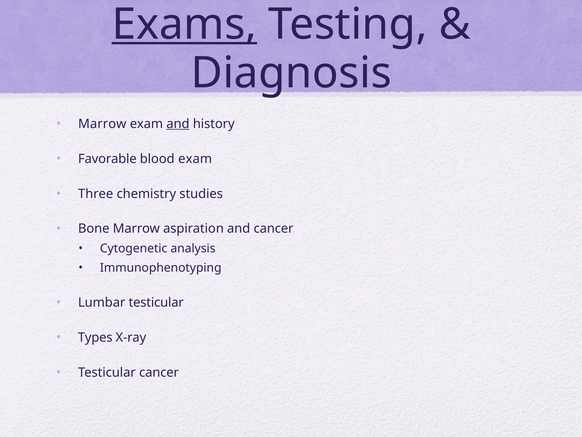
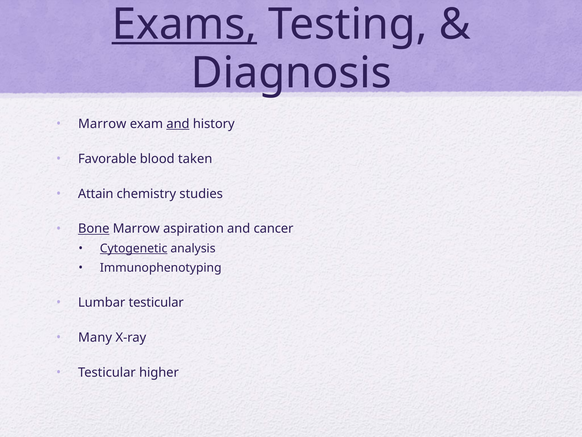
blood exam: exam -> taken (195, 159)
Three: Three -> Attain (96, 194)
Bone underline: none -> present (94, 228)
Cytogenetic underline: none -> present (134, 248)
Types: Types -> Many (95, 337)
Testicular cancer: cancer -> higher (159, 372)
